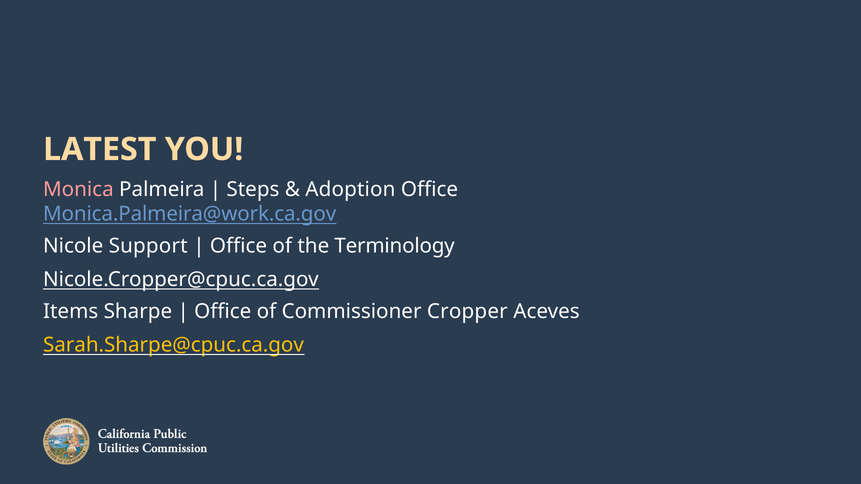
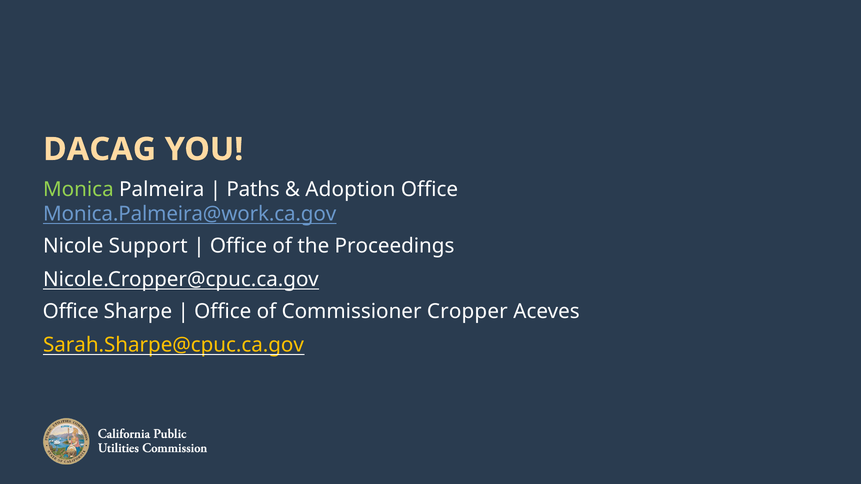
LATEST: LATEST -> DACAG (100, 149)
Monica colour: pink -> light green (78, 190)
Steps: Steps -> Paths (253, 190)
Terminology: Terminology -> Proceedings (394, 246)
Items: Items -> Office (71, 312)
